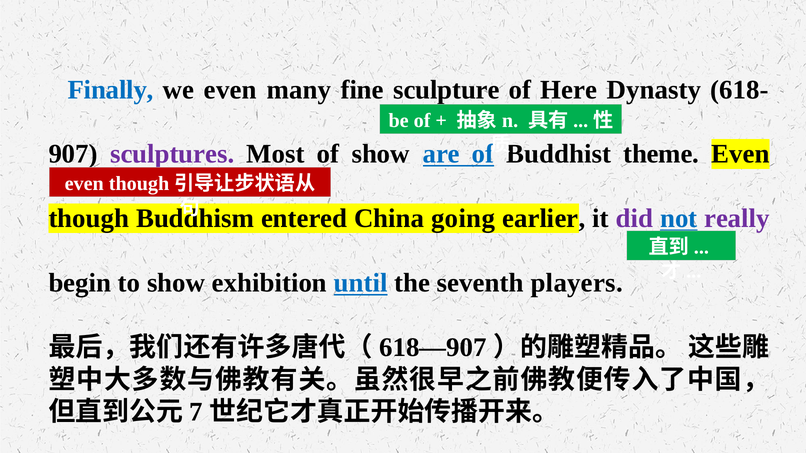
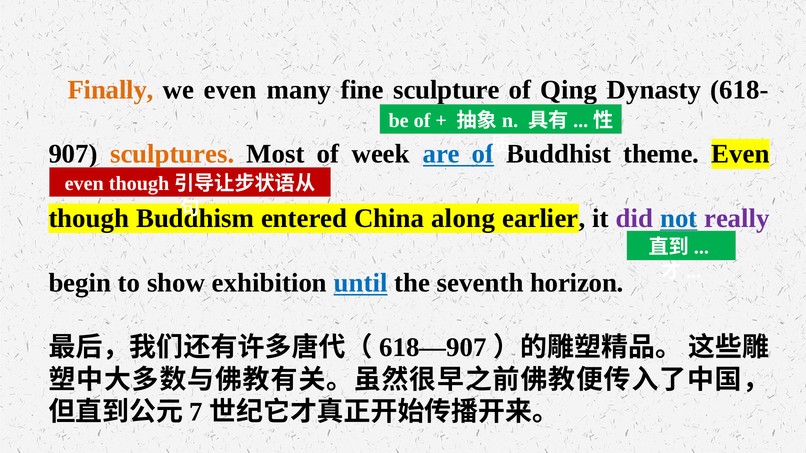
Finally colour: blue -> orange (111, 90)
Here: Here -> Qing (569, 90)
sculptures colour: purple -> orange (172, 154)
of show: show -> week (381, 154)
going: going -> along (463, 219)
players: players -> horizon (577, 283)
